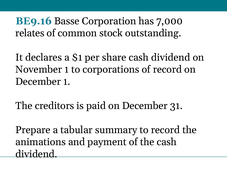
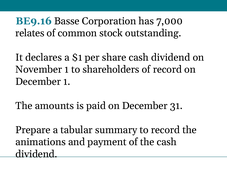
corporations: corporations -> shareholders (111, 70)
creditors: creditors -> amounts (54, 106)
